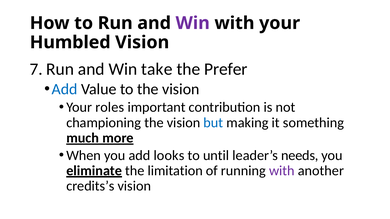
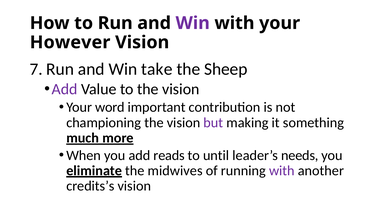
Humbled: Humbled -> However (70, 42)
Prefer: Prefer -> Sheep (226, 69)
Add colour: blue -> purple (65, 89)
roles: roles -> word (110, 107)
but colour: blue -> purple (213, 123)
looks: looks -> reads (169, 156)
limitation: limitation -> midwives (175, 171)
